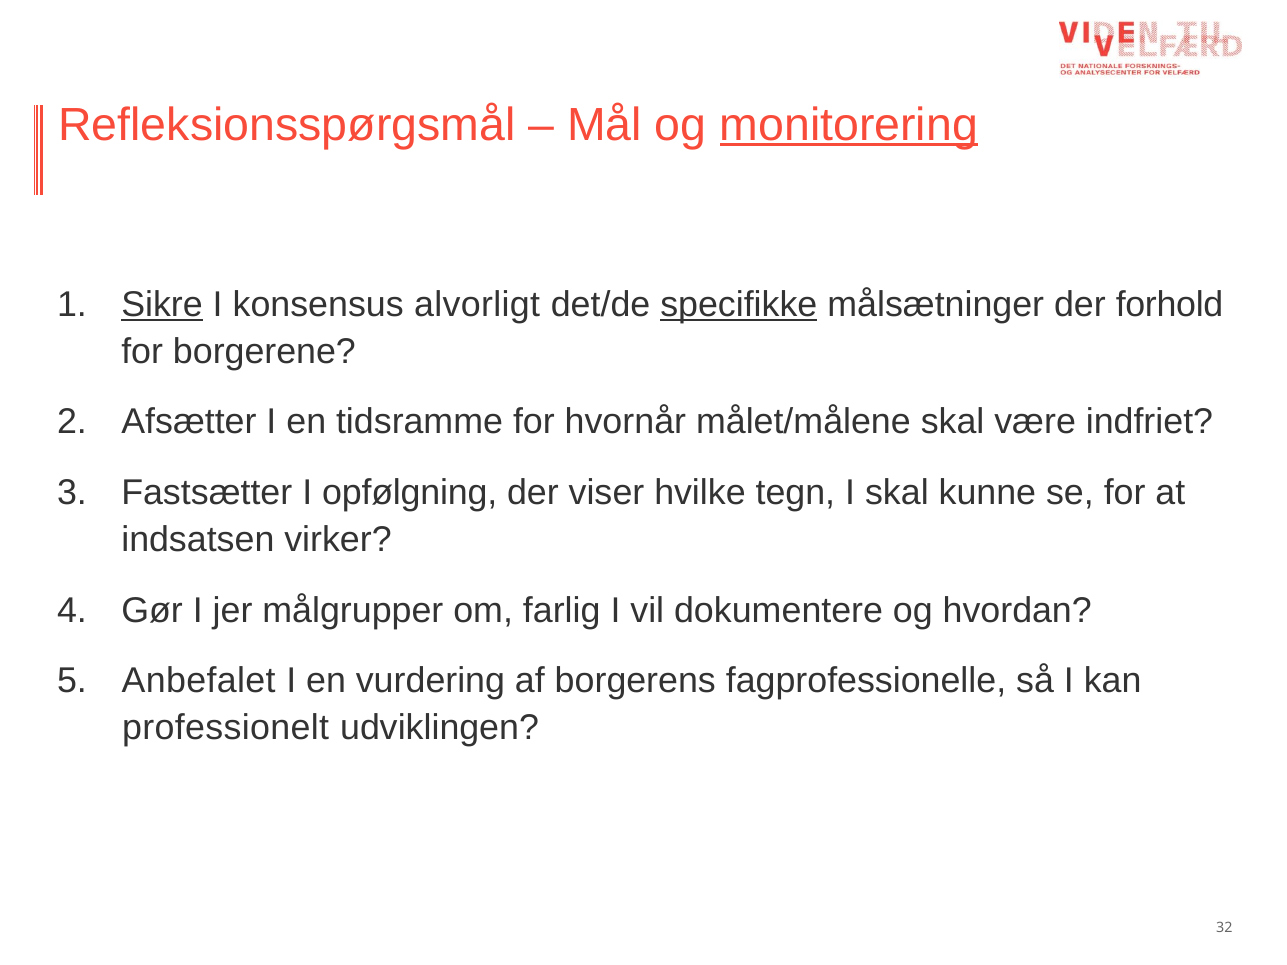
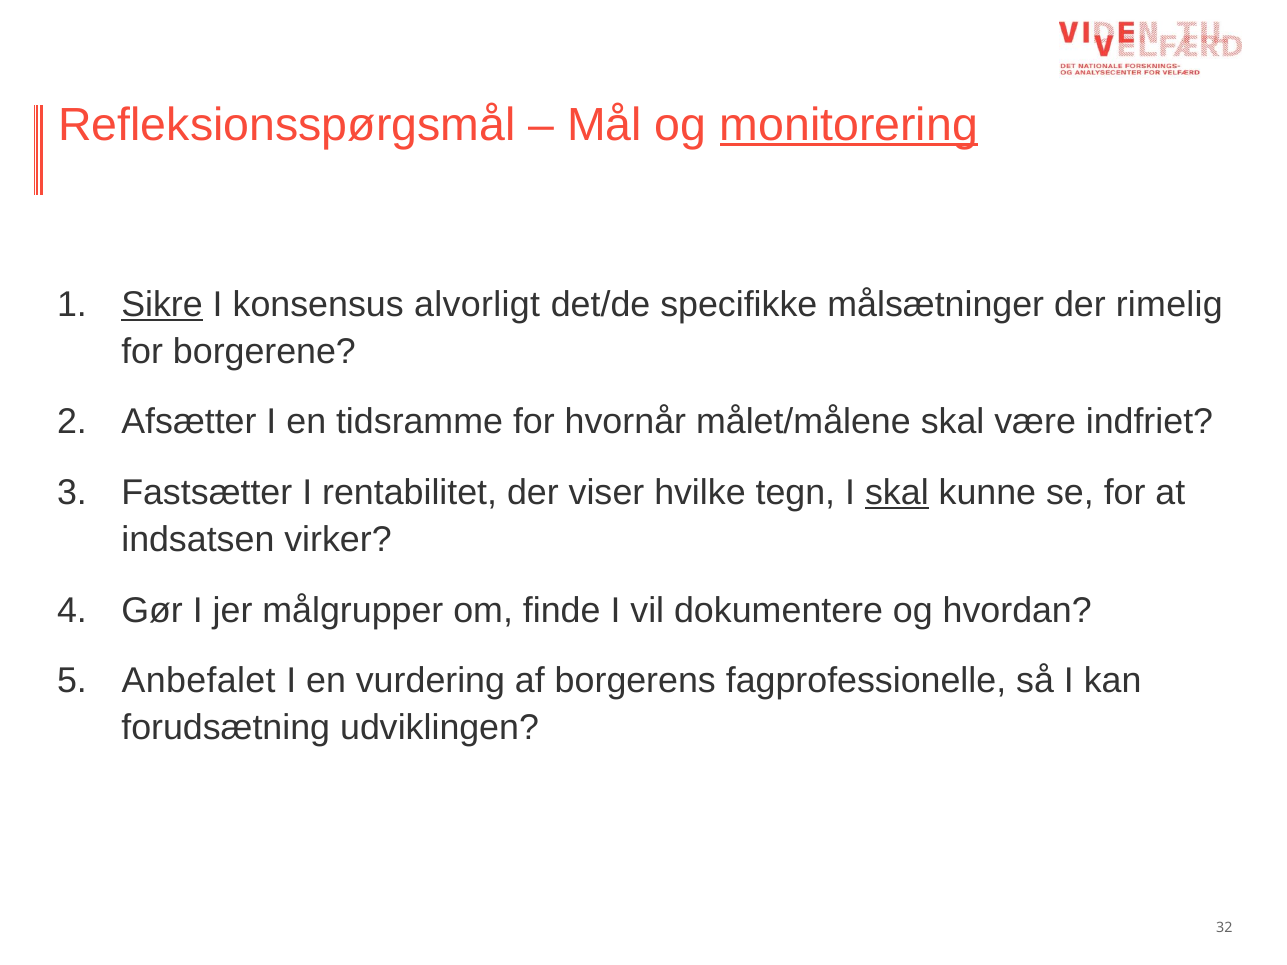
specifikke underline: present -> none (739, 304)
forhold: forhold -> rimelig (1169, 304)
opfølgning: opfølgning -> rentabilitet (410, 493)
skal underline: none -> present (897, 493)
farlig: farlig -> finde (562, 611)
professionelt: professionelt -> forudsætning (226, 728)
